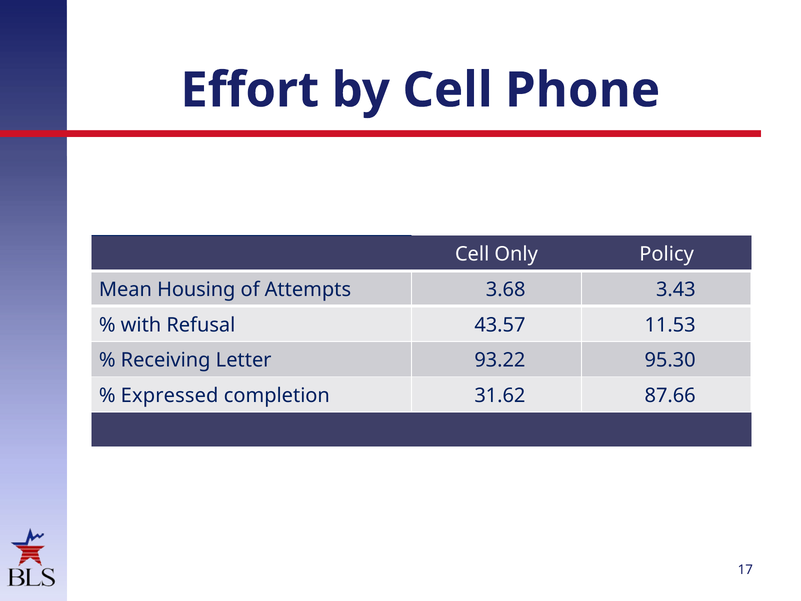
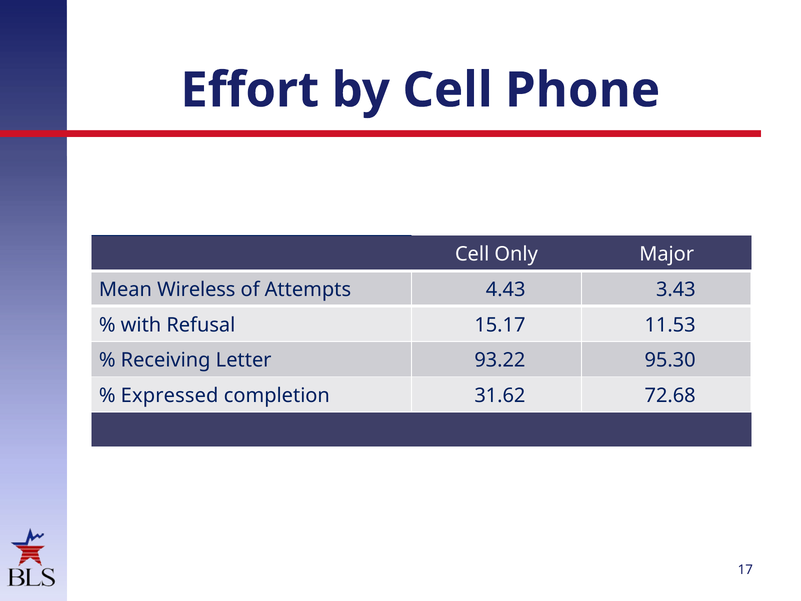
Policy: Policy -> Major (667, 254)
Housing: Housing -> Wireless (196, 289)
3.68: 3.68 -> 4.43 (506, 289)
43.57: 43.57 -> 15.17 (500, 325)
87.66: 87.66 -> 72.68 (670, 395)
